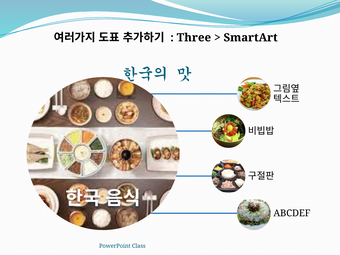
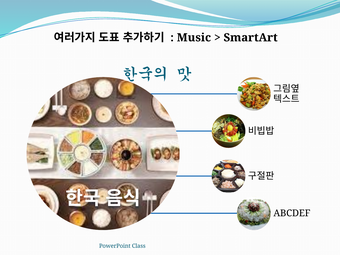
Three: Three -> Music (194, 38)
